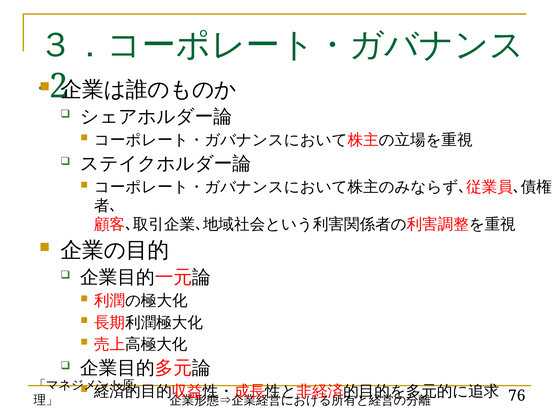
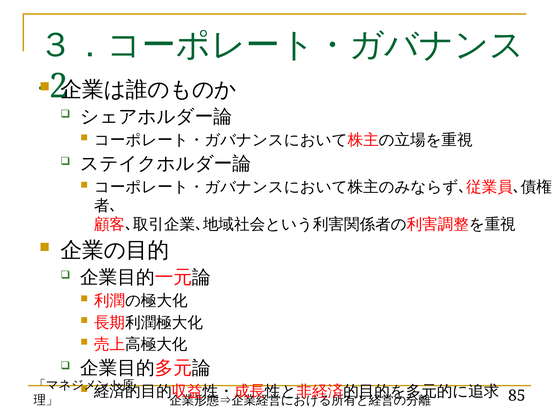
76: 76 -> 85 (517, 396)
